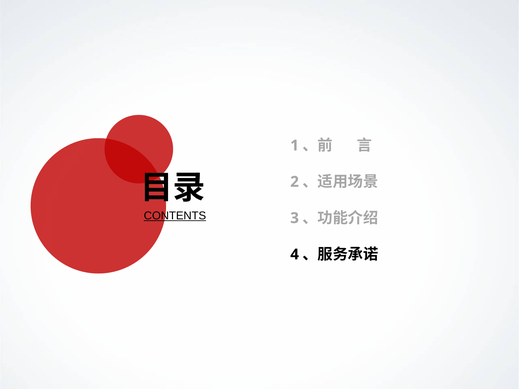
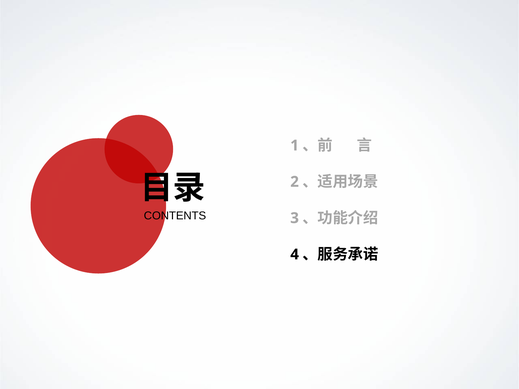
CONTENTS underline: present -> none (175, 216)
